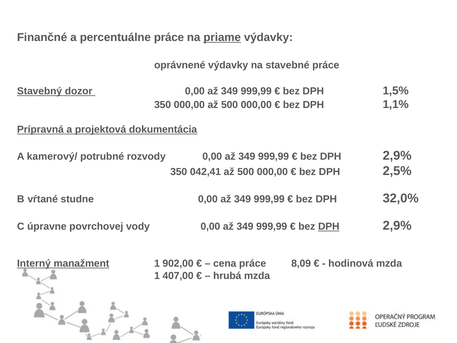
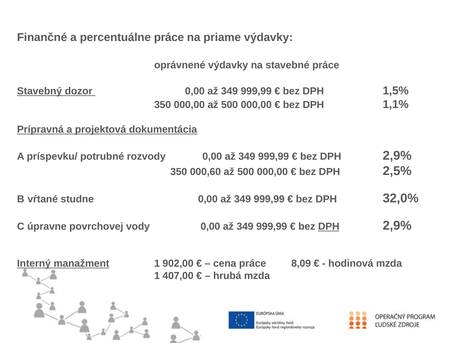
priame underline: present -> none (222, 37)
kamerový/: kamerový/ -> príspevku/ (52, 156)
042,41: 042,41 -> 000,60 (205, 172)
